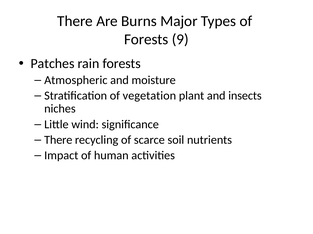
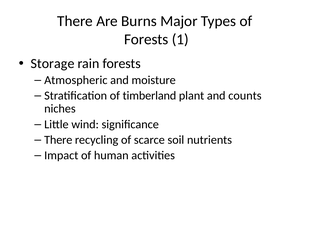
9: 9 -> 1 (180, 39)
Patches: Patches -> Storage (52, 64)
vegetation: vegetation -> timberland (149, 96)
insects: insects -> counts (245, 96)
